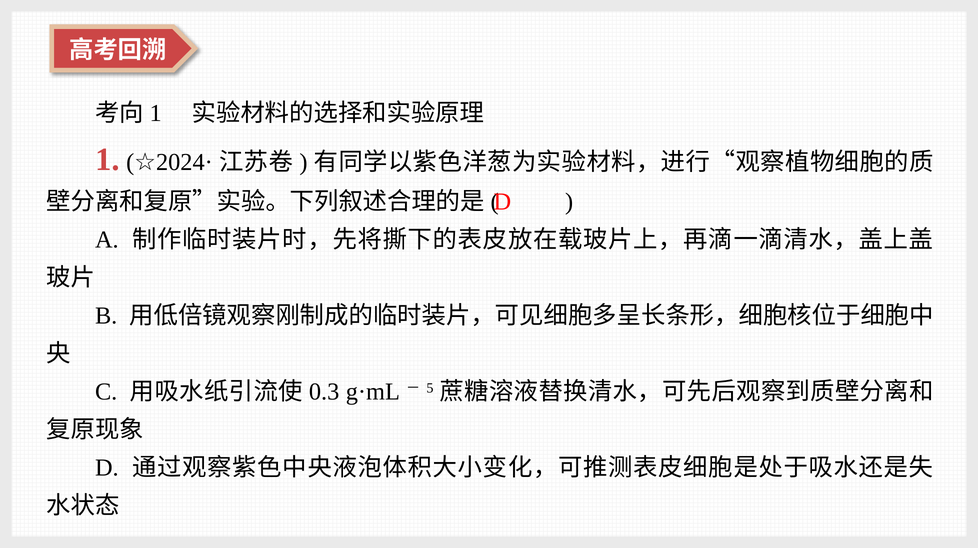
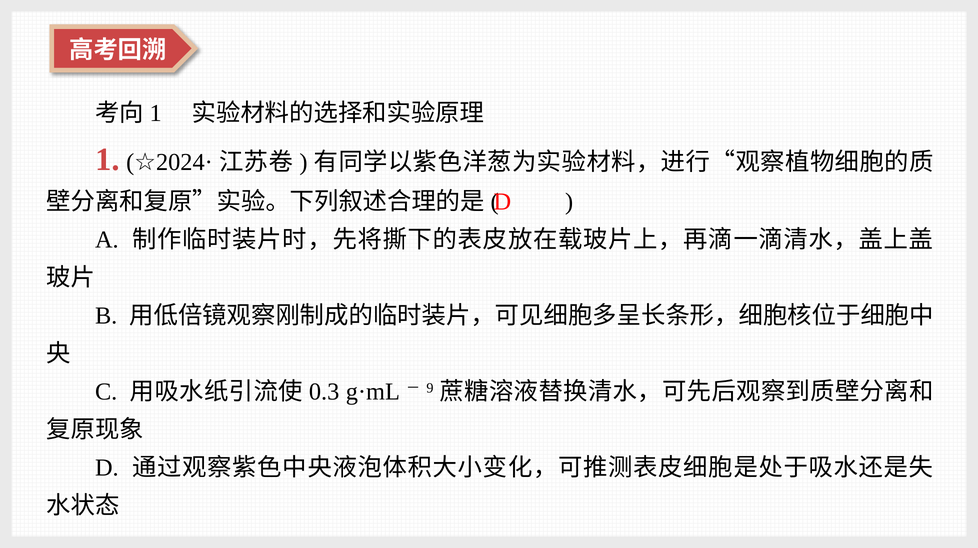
5: 5 -> 9 (430, 388)
